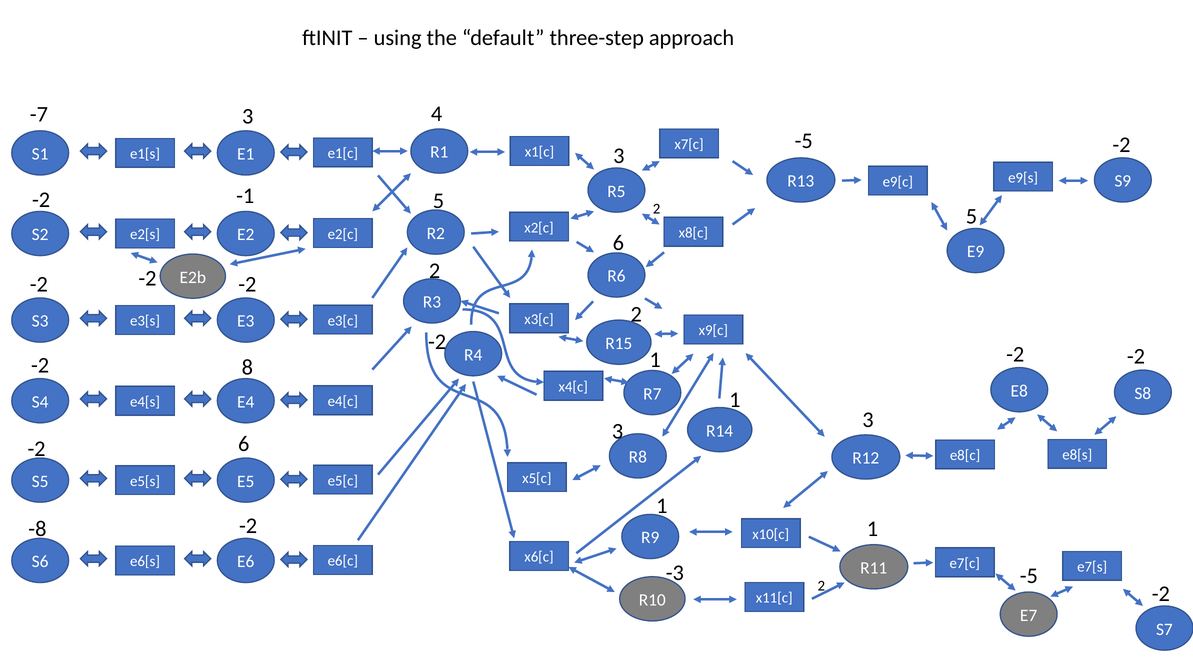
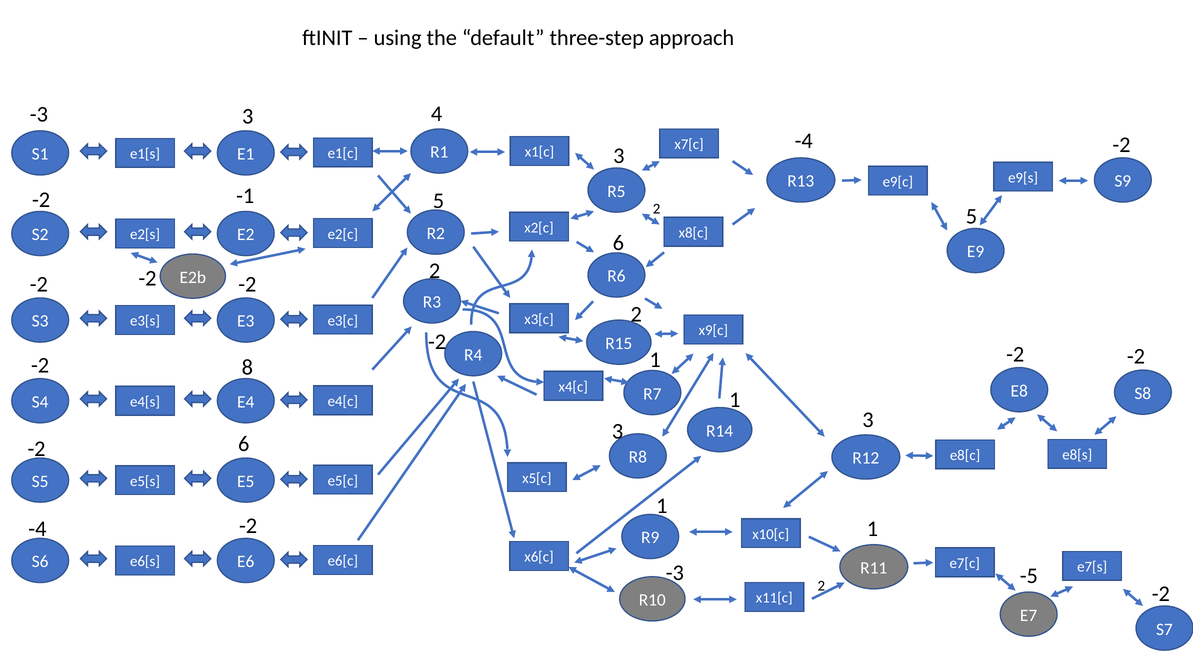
-7: -7 -> -3 (39, 114)
-5: -5 -> -4 (804, 141)
-8: -8 -> -4 (37, 529)
